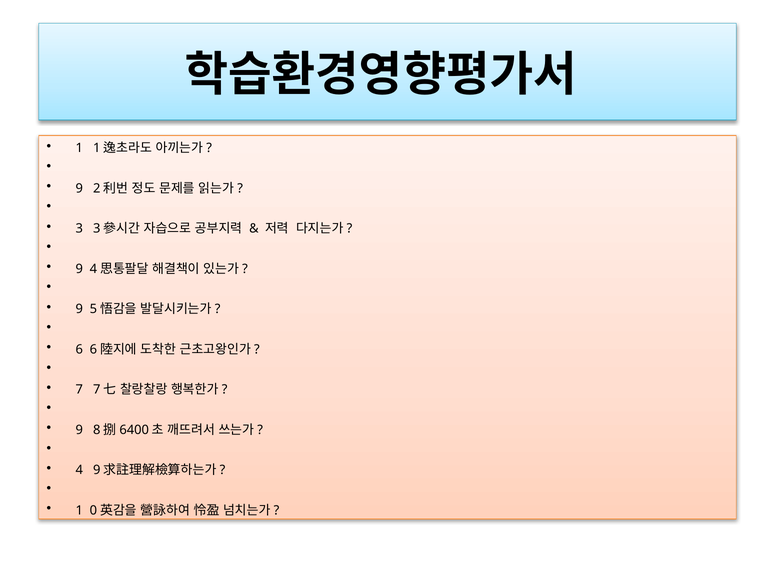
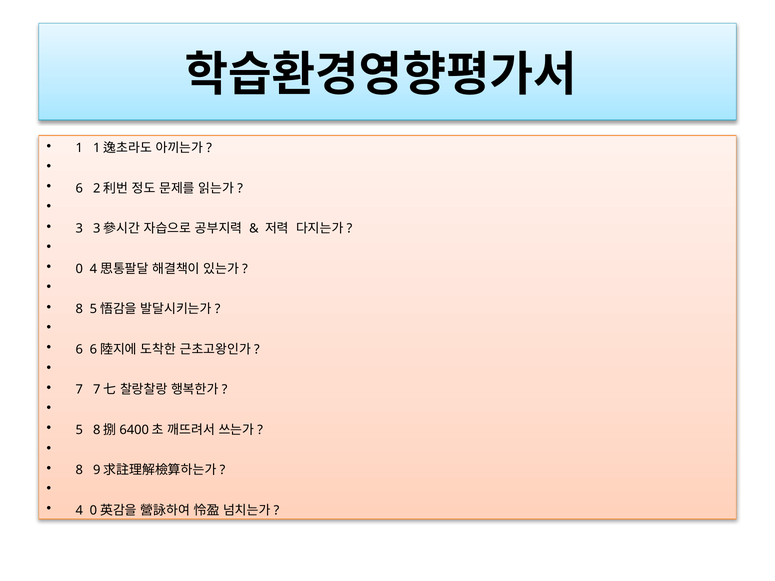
9: 9 -> 6 (79, 188)
9: 9 -> 0 (79, 269)
9: 9 -> 8 (79, 309)
9: 9 -> 5 (79, 430)
4: 4 -> 8 (79, 470)
1: 1 -> 4 (79, 511)
